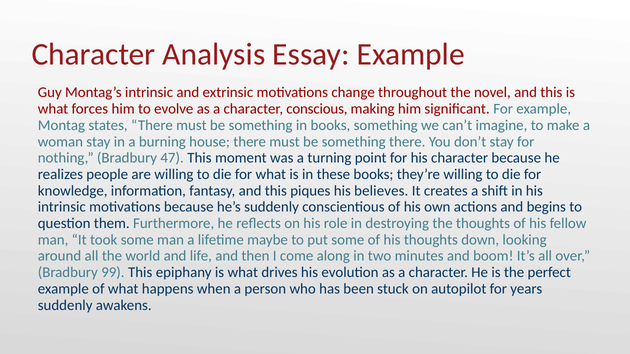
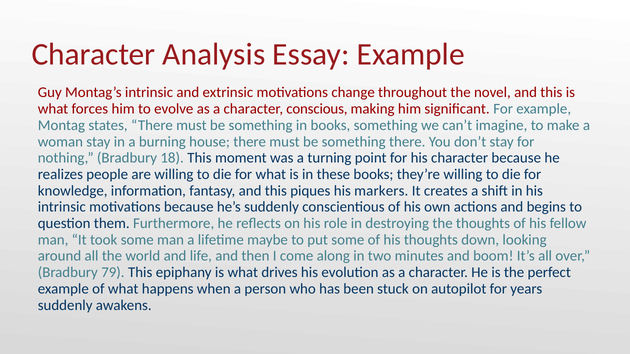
47: 47 -> 18 (172, 158)
believes: believes -> markers (381, 191)
99: 99 -> 79 (113, 273)
